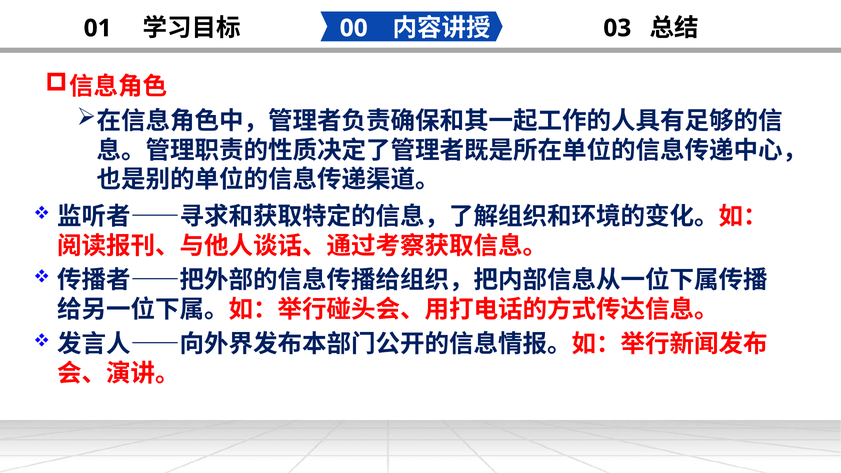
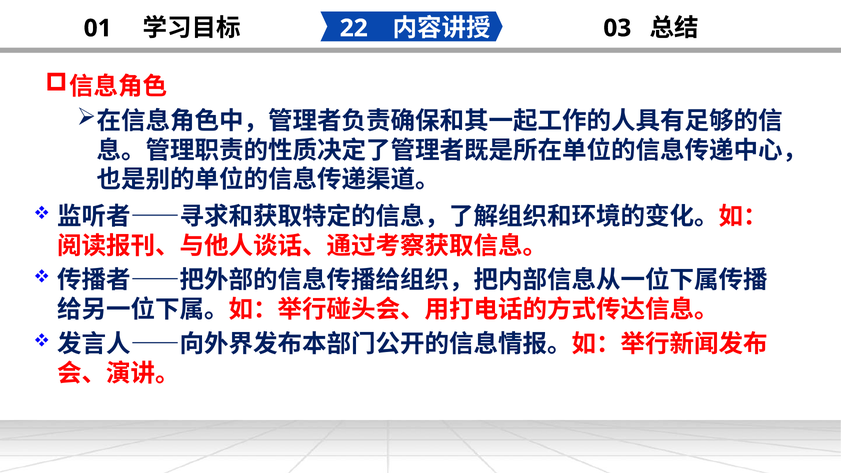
00: 00 -> 22 (354, 28)
